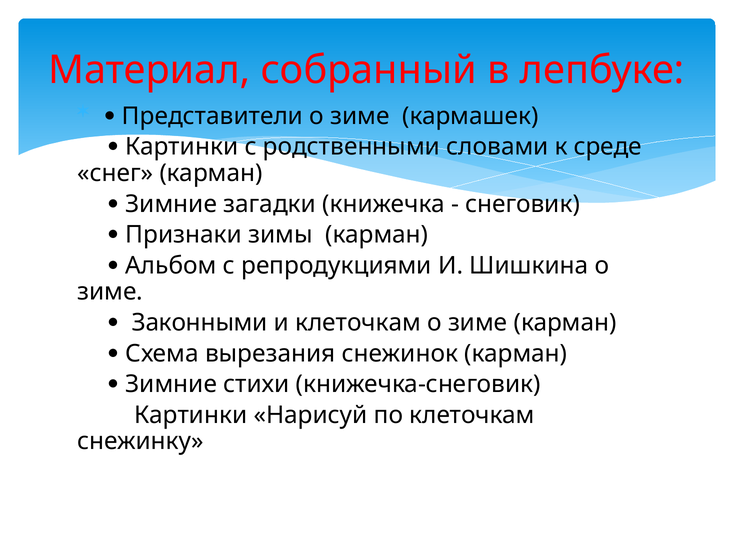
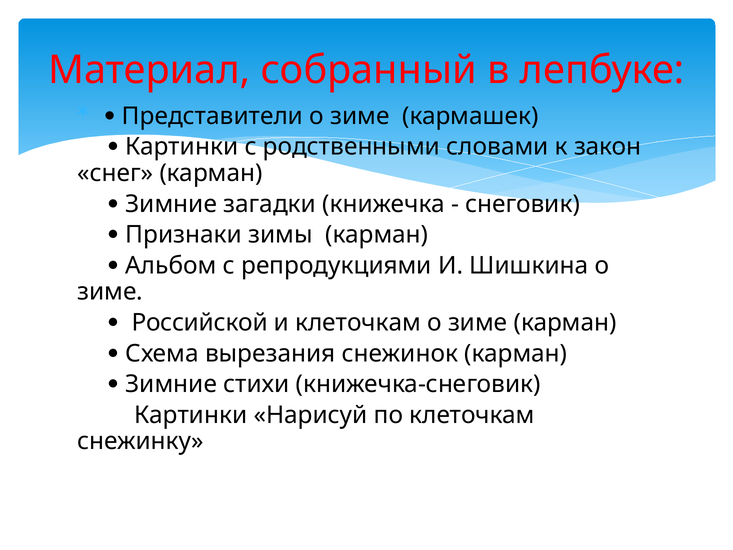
среде: среде -> закон (608, 147)
Законными: Законными -> Российской (200, 323)
